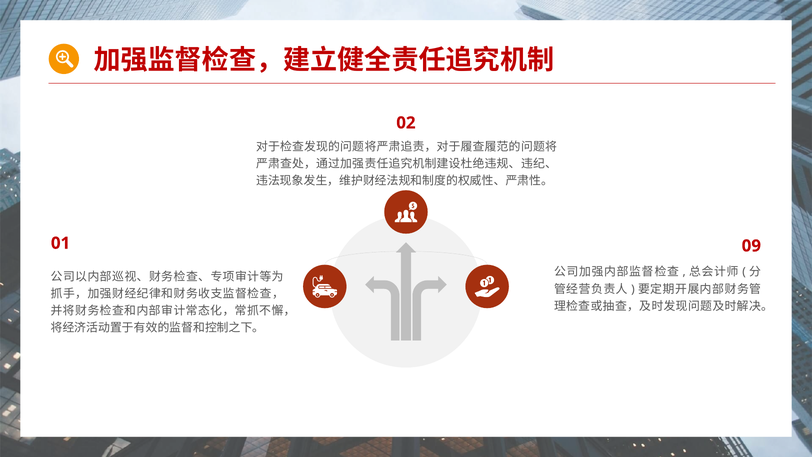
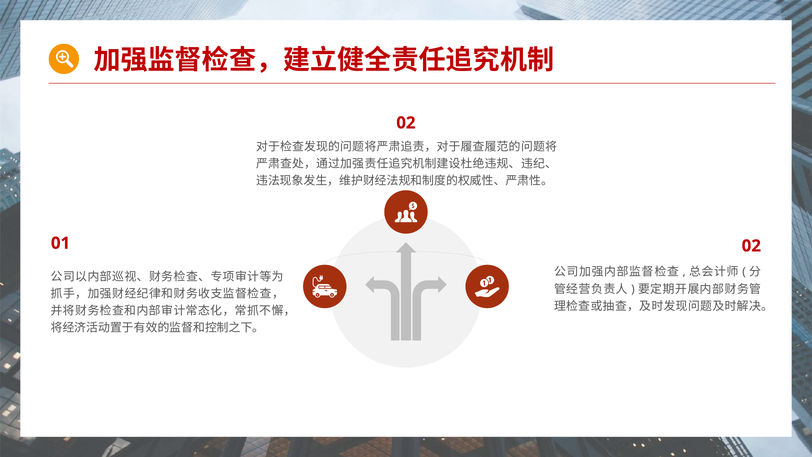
01 09: 09 -> 02 (751, 246)
